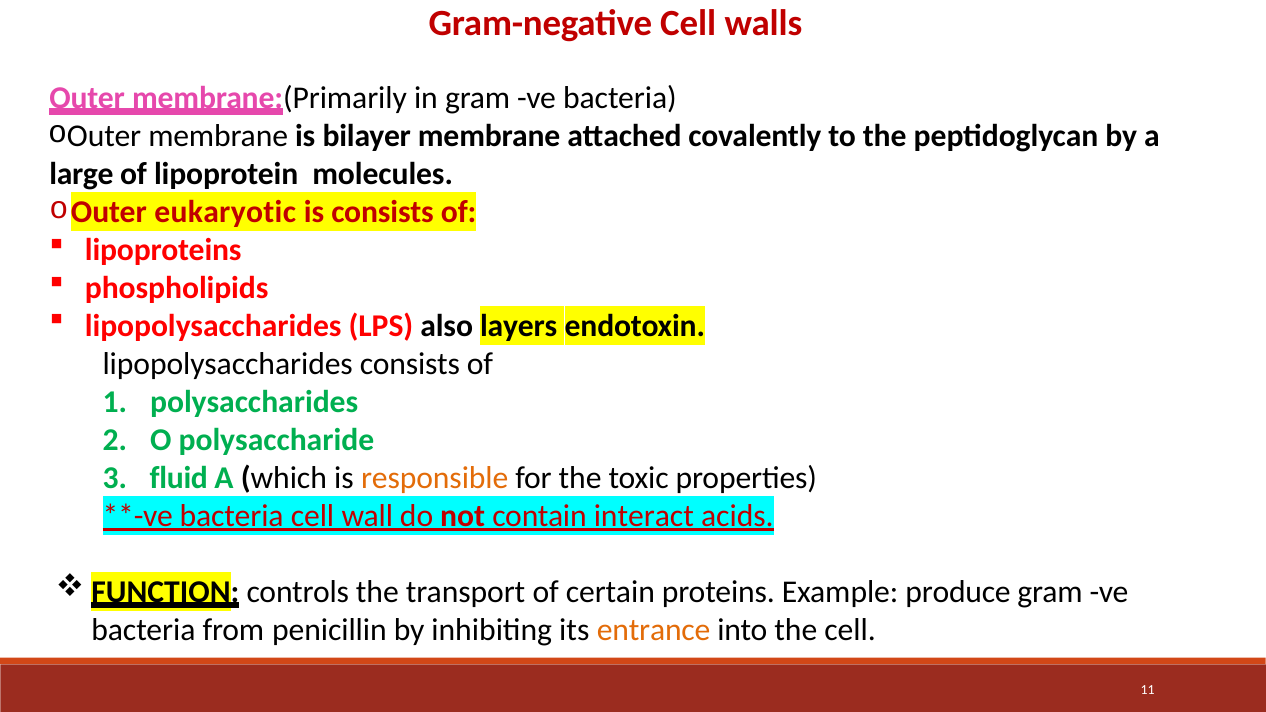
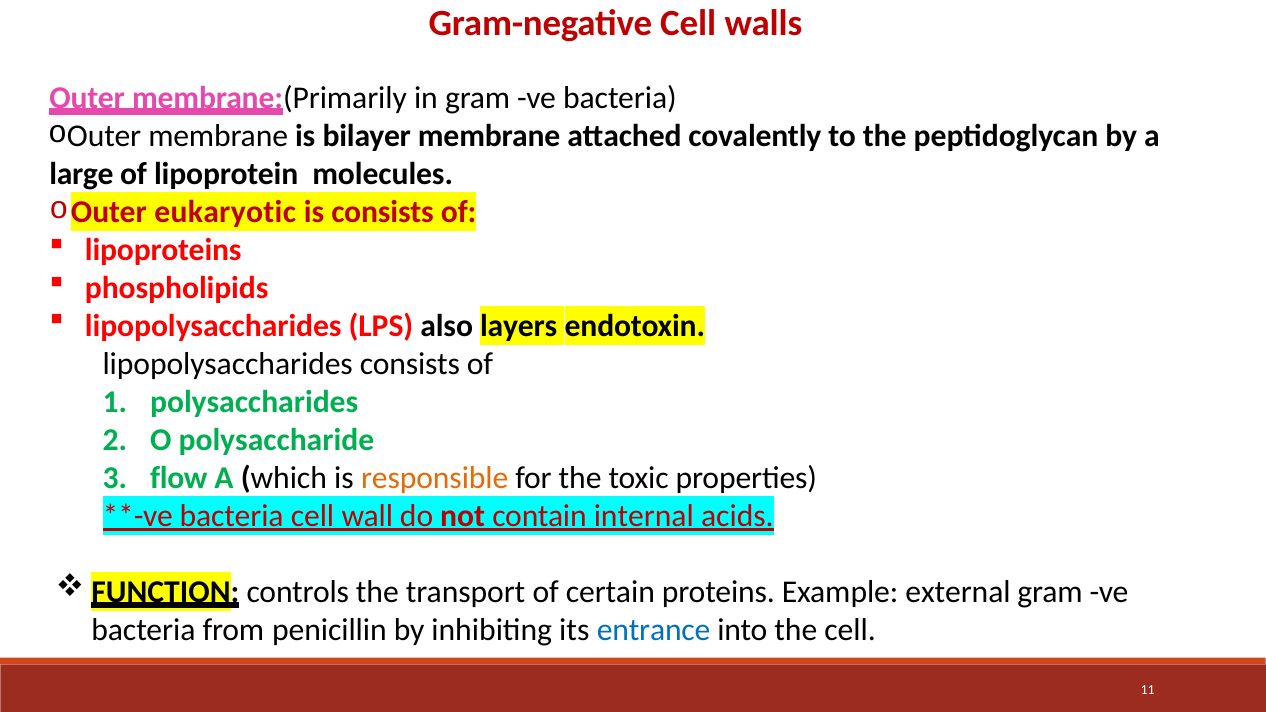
fluid: fluid -> flow (179, 478)
interact: interact -> internal (644, 516)
produce: produce -> external (958, 592)
entrance colour: orange -> blue (654, 630)
